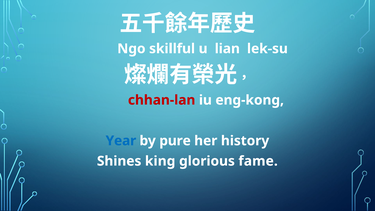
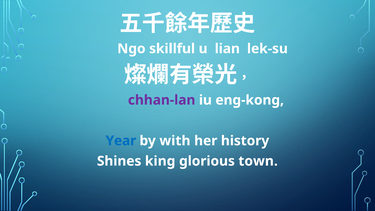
chhan-lan colour: red -> purple (162, 100)
pure: pure -> with (175, 141)
fame: fame -> town (258, 161)
